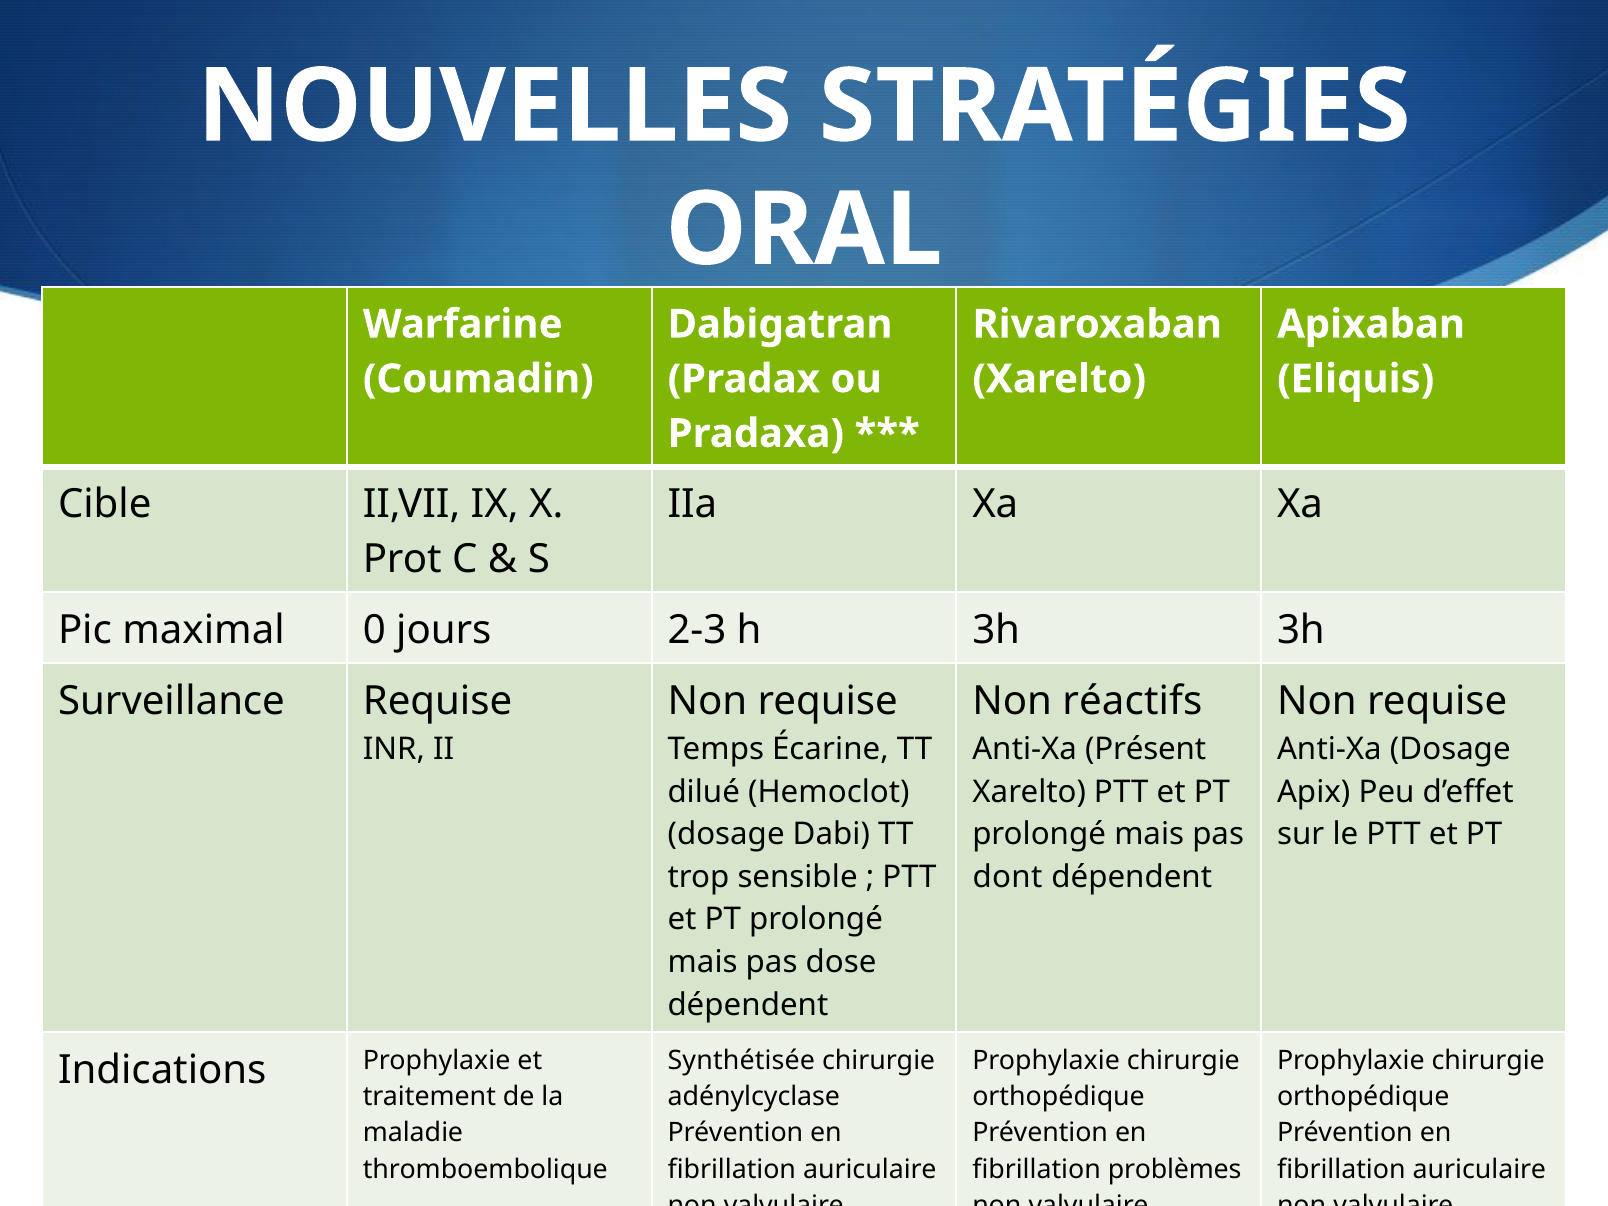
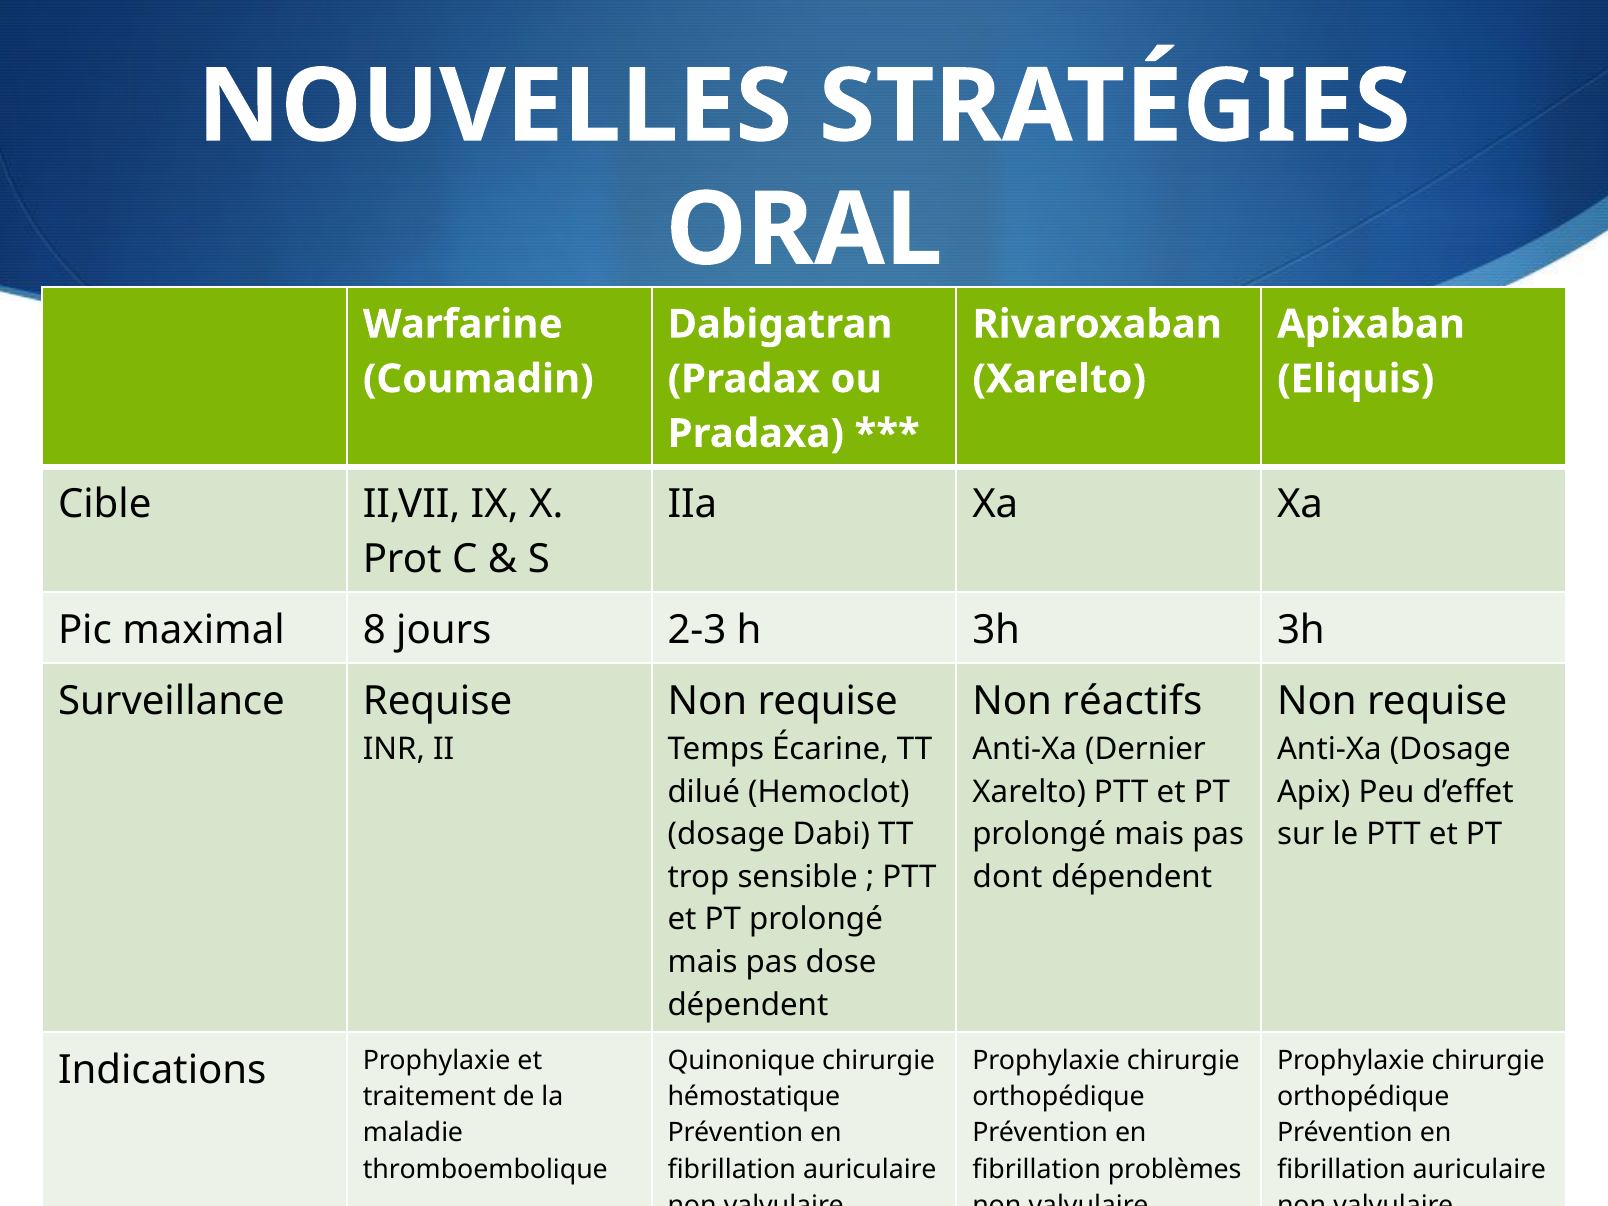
0: 0 -> 8 (374, 630)
Présent: Présent -> Dernier (1146, 749)
Synthétisée: Synthétisée -> Quinonique (741, 1060)
adénylcyclase: adénylcyclase -> hémostatique (754, 1097)
